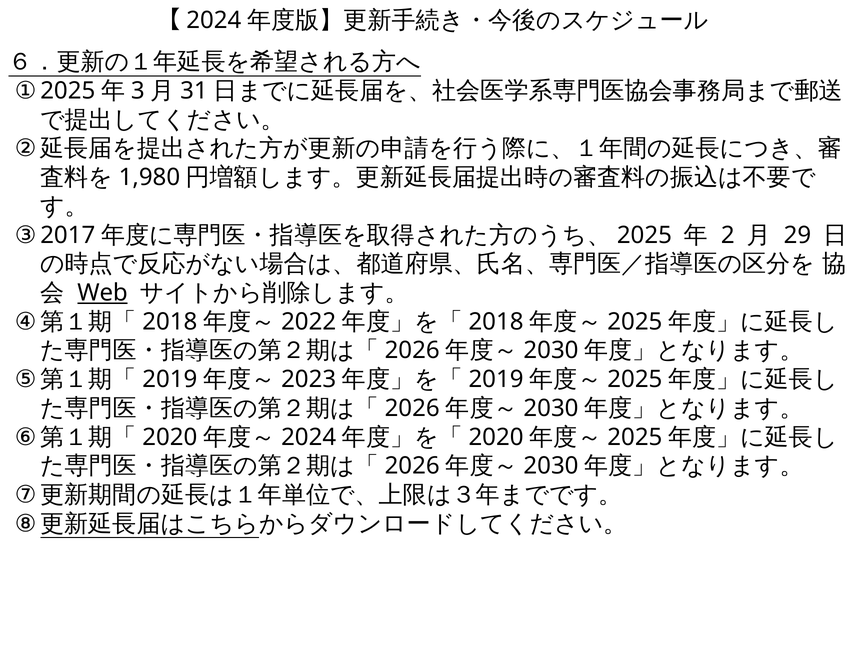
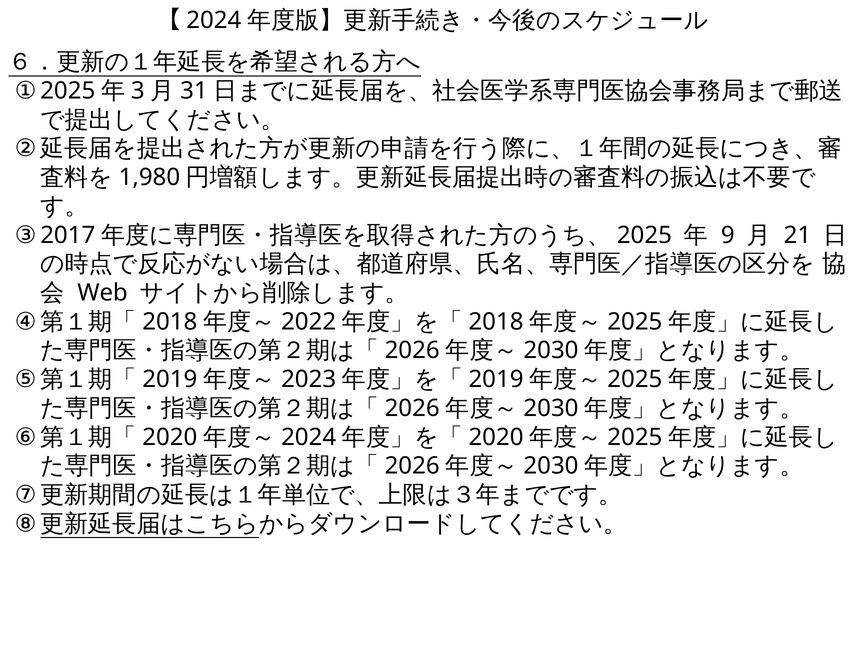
2: 2 -> 9 (728, 235)
29: 29 -> 21 (797, 235)
Web underline: present -> none (103, 293)
